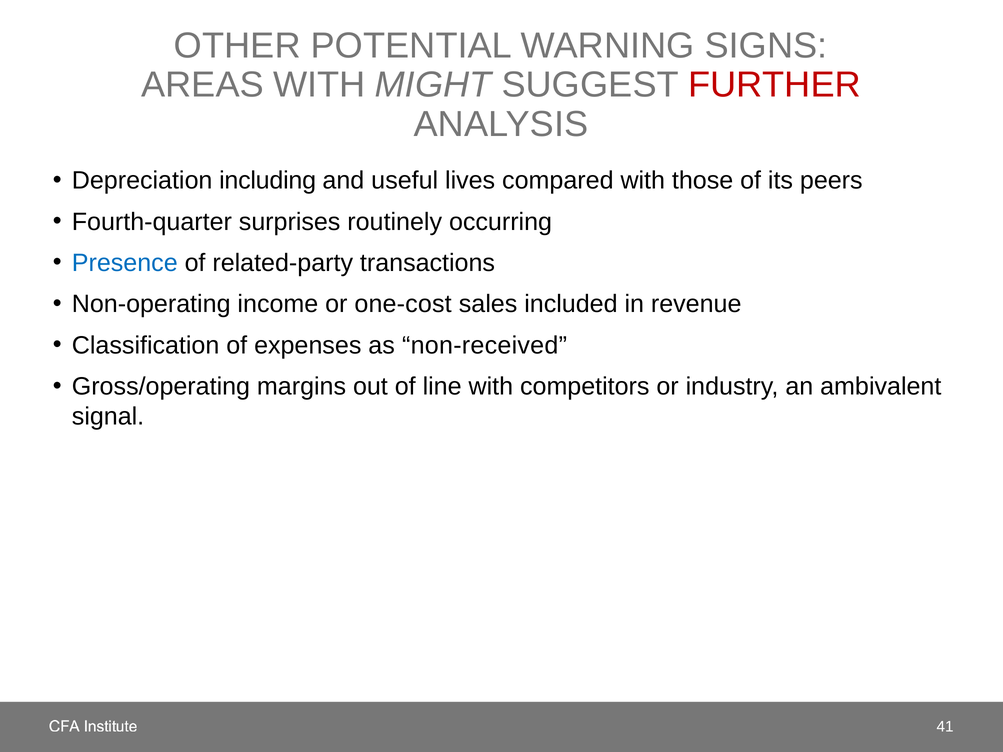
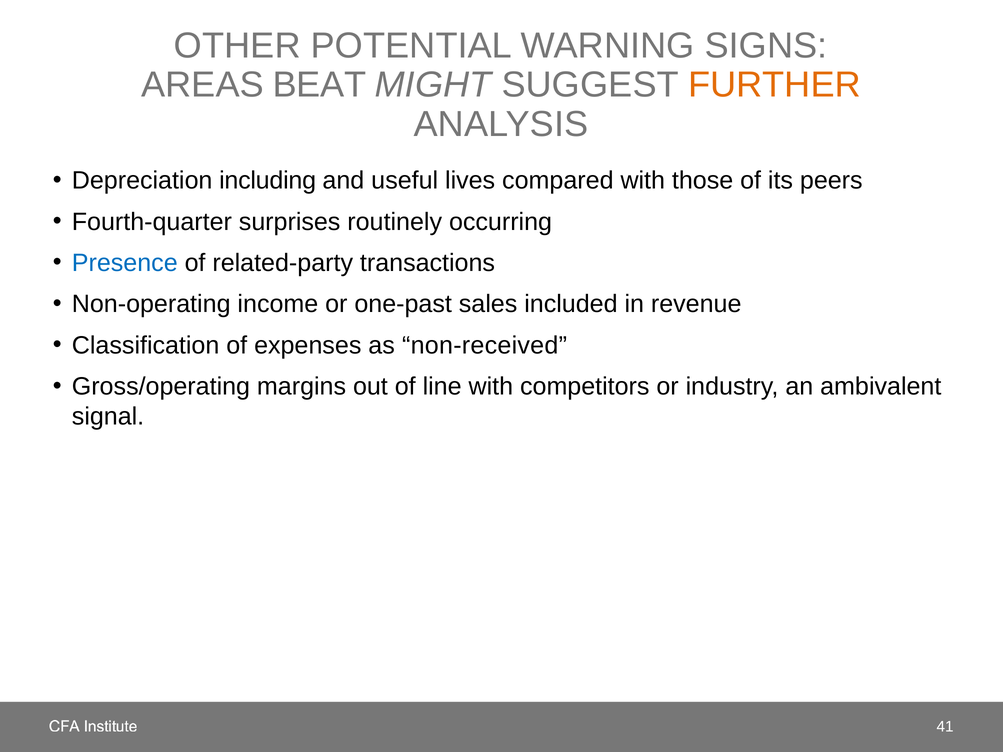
AREAS WITH: WITH -> BEAT (319, 85)
FURTHER colour: red -> orange (775, 85)
one-cost: one-cost -> one-past (403, 304)
